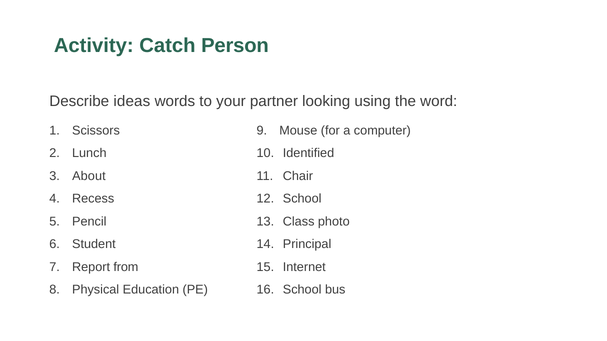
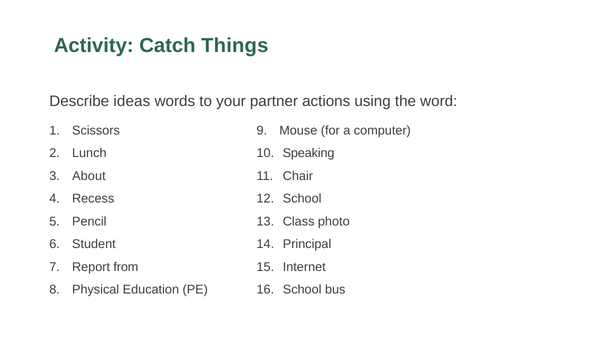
Person: Person -> Things (235, 46)
looking: looking -> actions (326, 101)
Identified: Identified -> Speaking (309, 153)
